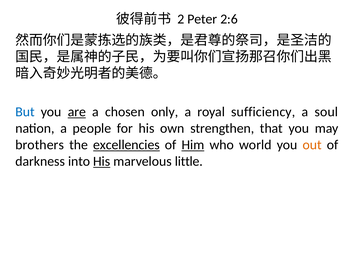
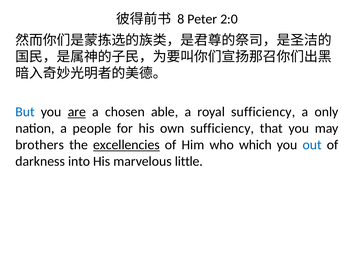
2: 2 -> 8 (181, 19)
2:6: 2:6 -> 2:0 (229, 19)
only: only -> able (165, 112)
soul: soul -> only (326, 112)
own strengthen: strengthen -> sufficiency (222, 129)
Him underline: present -> none (193, 145)
world: world -> which (255, 145)
out colour: orange -> blue (312, 145)
His underline: present -> none (102, 162)
